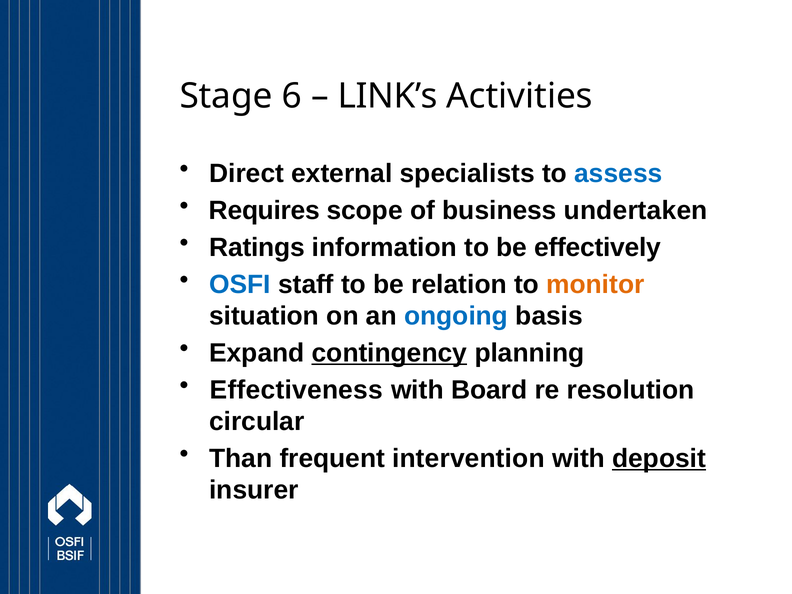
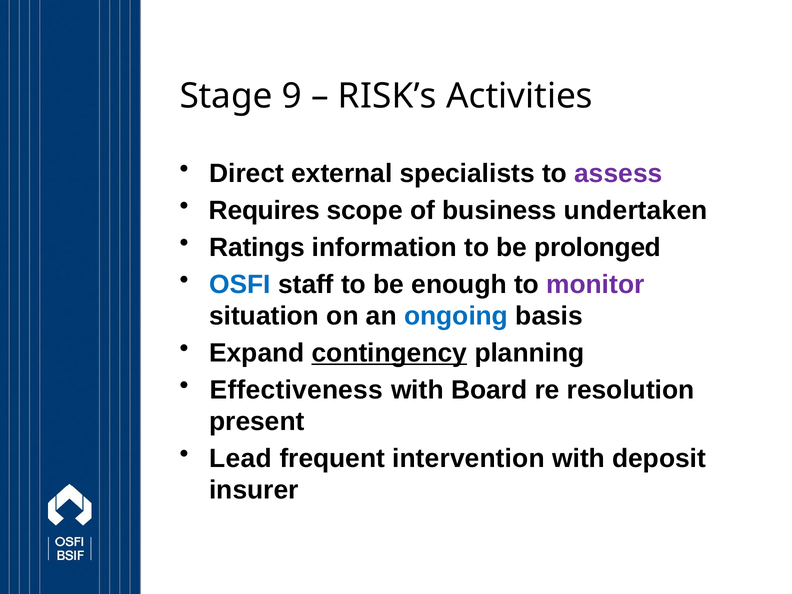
6: 6 -> 9 (292, 96)
LINK’s: LINK’s -> RISK’s (387, 96)
assess colour: blue -> purple (618, 173)
effectively: effectively -> prolonged (598, 247)
relation: relation -> enough (459, 284)
monitor colour: orange -> purple (595, 284)
circular: circular -> present (257, 422)
Than: Than -> Lead (241, 459)
deposit underline: present -> none (659, 459)
